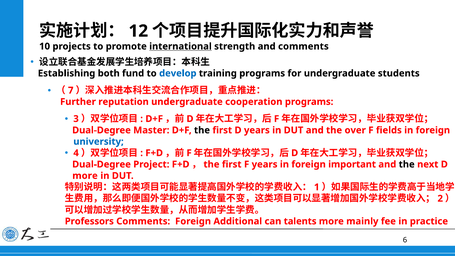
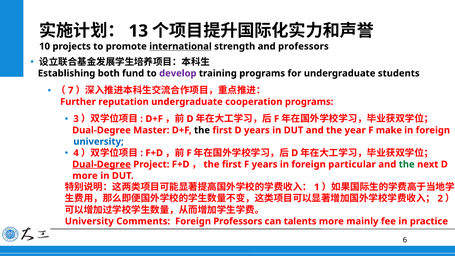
12: 12 -> 13 (138, 31)
and comments: comments -> professors (303, 46)
develop colour: blue -> purple (178, 73)
over: over -> year (355, 130)
fields: fields -> make (389, 130)
Dual-Degree underline: none -> present (102, 164)
important: important -> particular (352, 164)
the colour: black -> green (407, 164)
Professors: Professors -> University (89, 221)
Foreign Additional: Additional -> Professors (238, 221)
